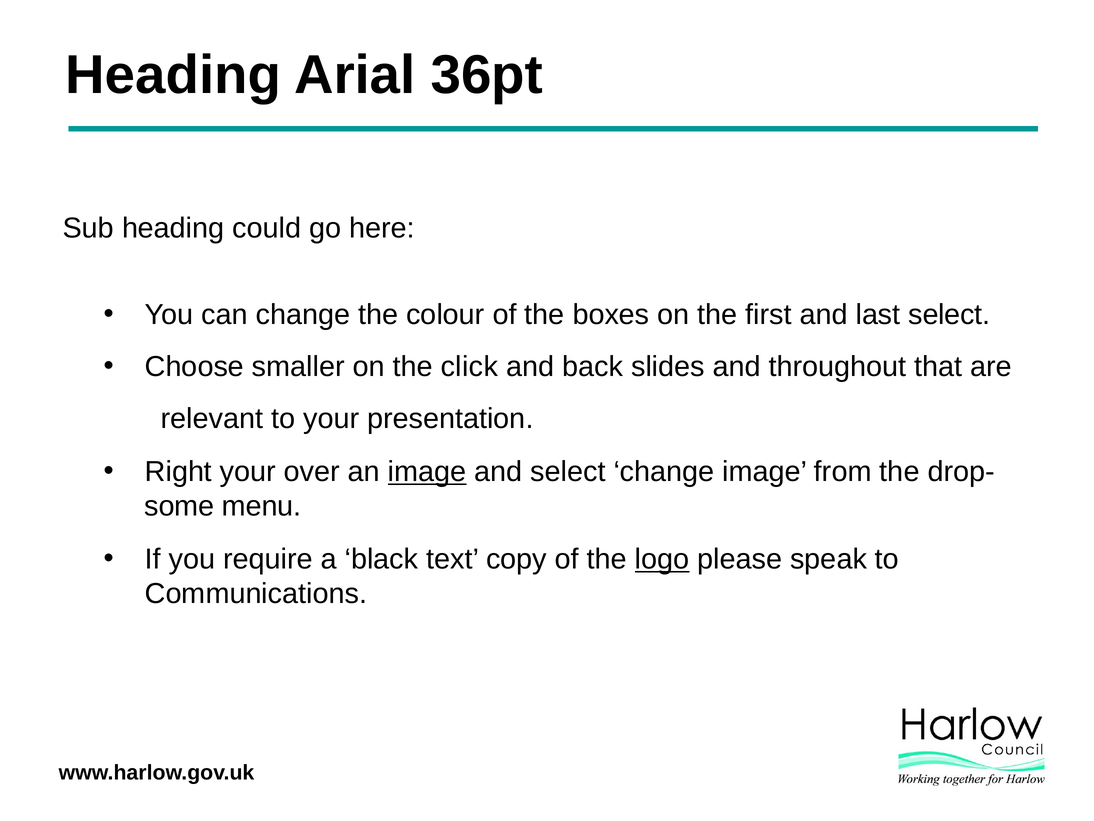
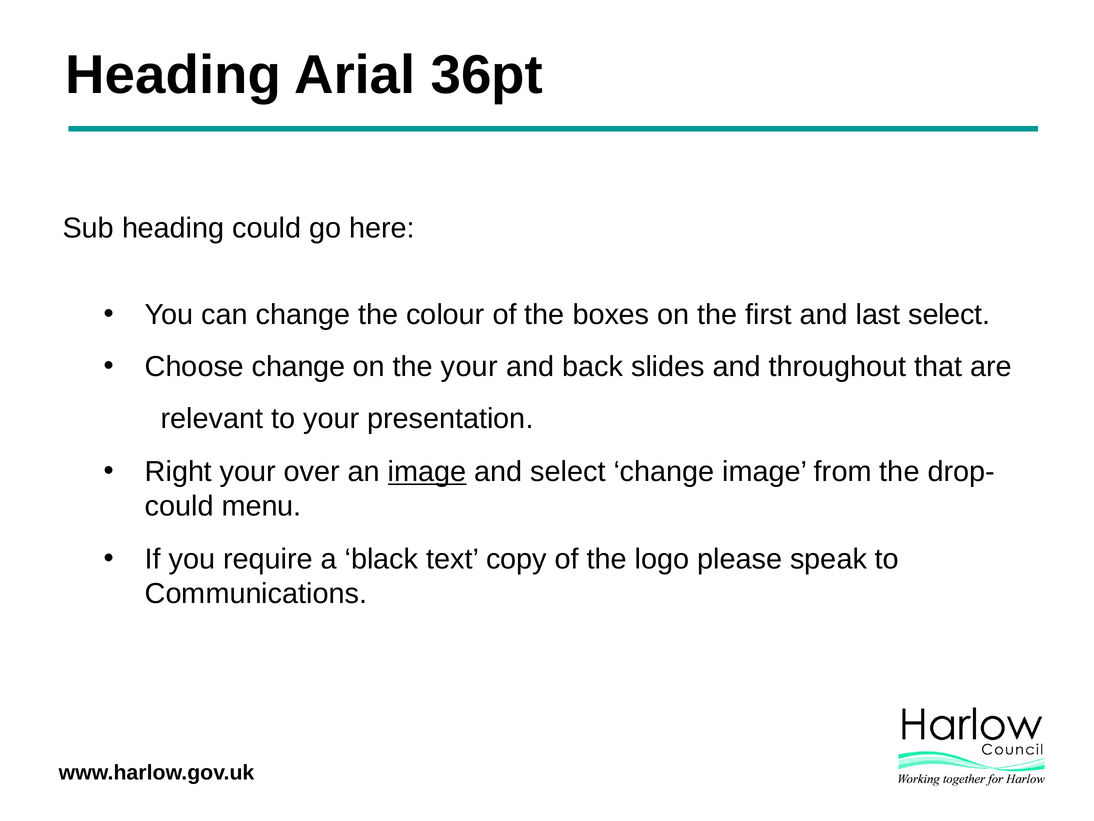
Choose smaller: smaller -> change (298, 367)
the click: click -> your (469, 367)
some: some -> could (179, 506)
logo underline: present -> none (662, 559)
